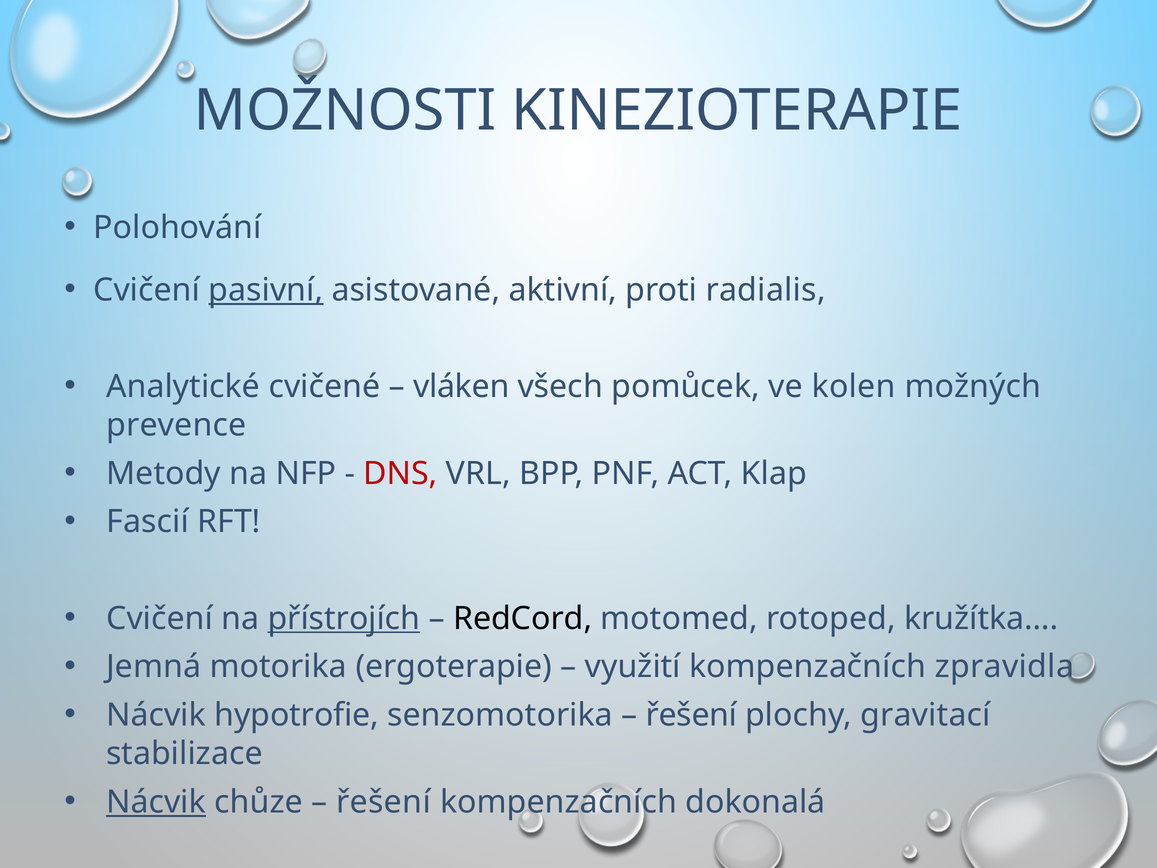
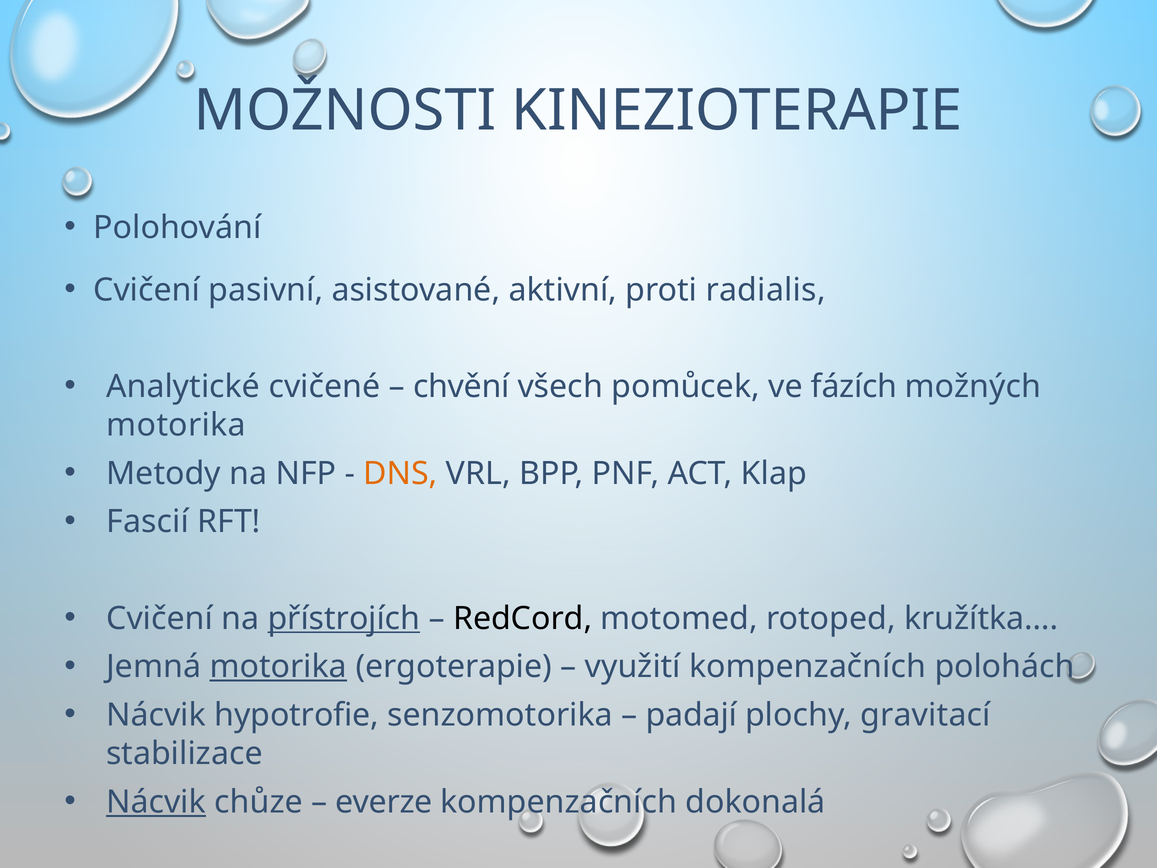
pasivní underline: present -> none (266, 290)
vláken: vláken -> chvění (461, 387)
kolen: kolen -> fázích (854, 387)
prevence: prevence -> motorika (176, 425)
DNS colour: red -> orange (400, 473)
motorika underline: none -> present (278, 667)
zpravidla: zpravidla -> polohách (1005, 667)
řešení: řešení -> padají (691, 715)
řešení: řešení -> everze (384, 802)
